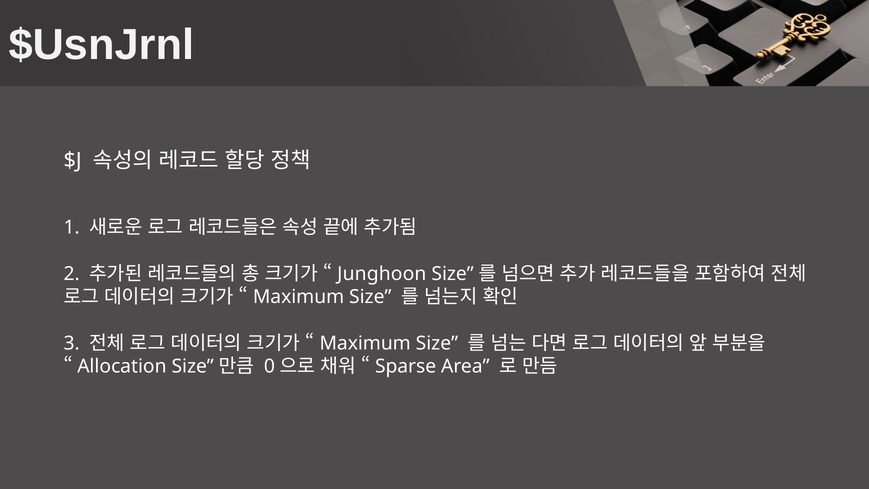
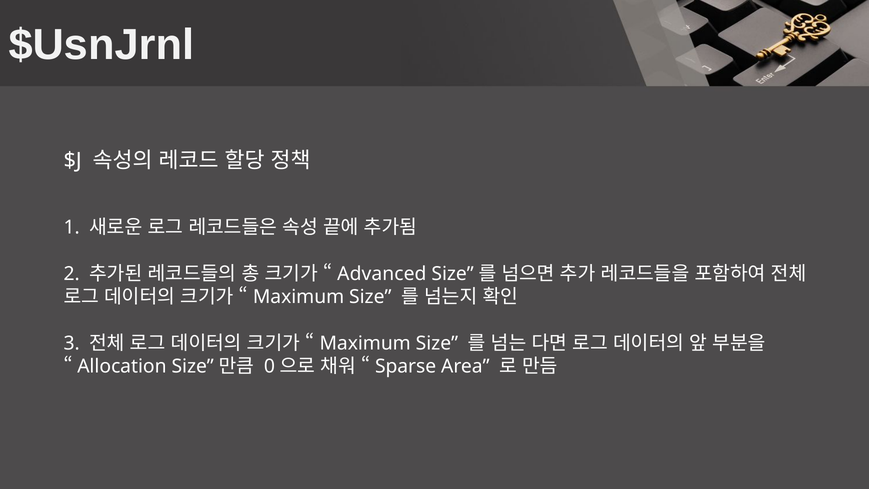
Junghoon: Junghoon -> Advanced (382, 274)
